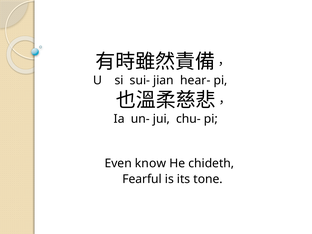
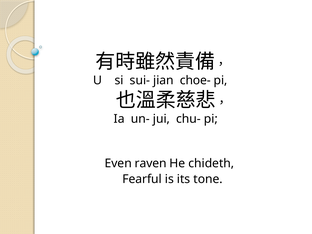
hear-: hear- -> choe- (195, 80)
know: know -> raven (151, 163)
